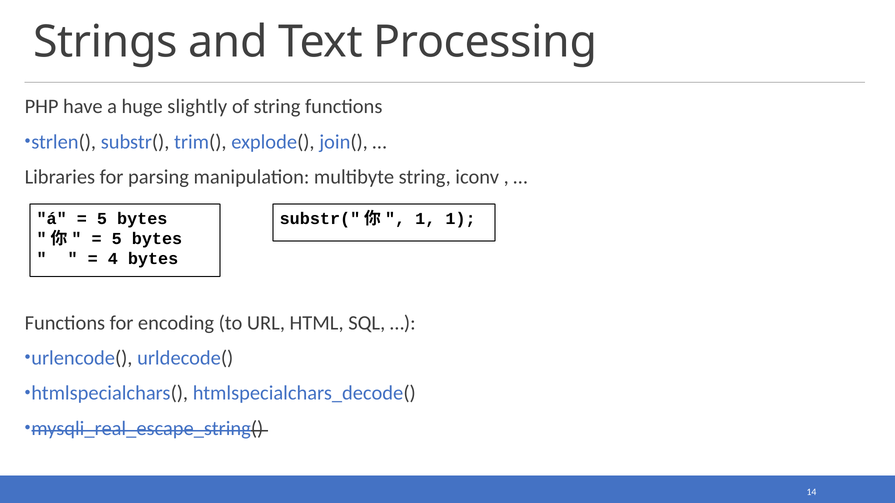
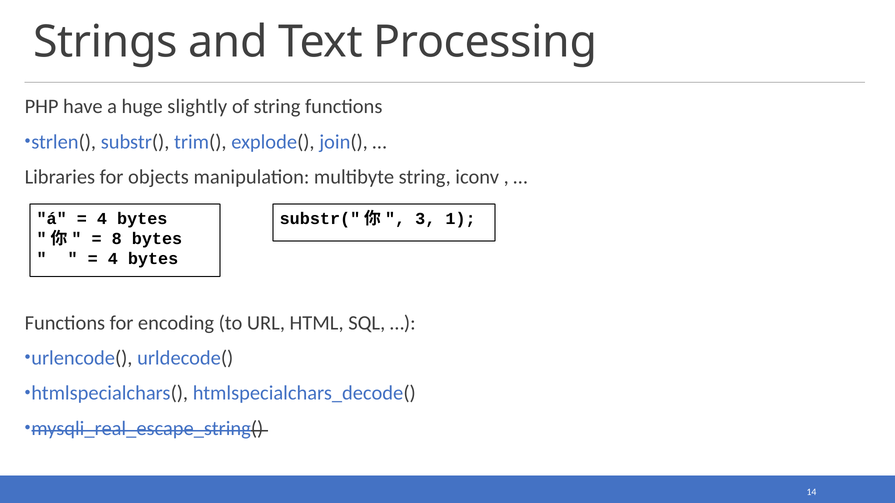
parsing: parsing -> objects (158, 177)
1: 1 -> 3 (425, 219)
5: 5 -> 4 (102, 219)
5: 5 -> 8 (117, 239)
